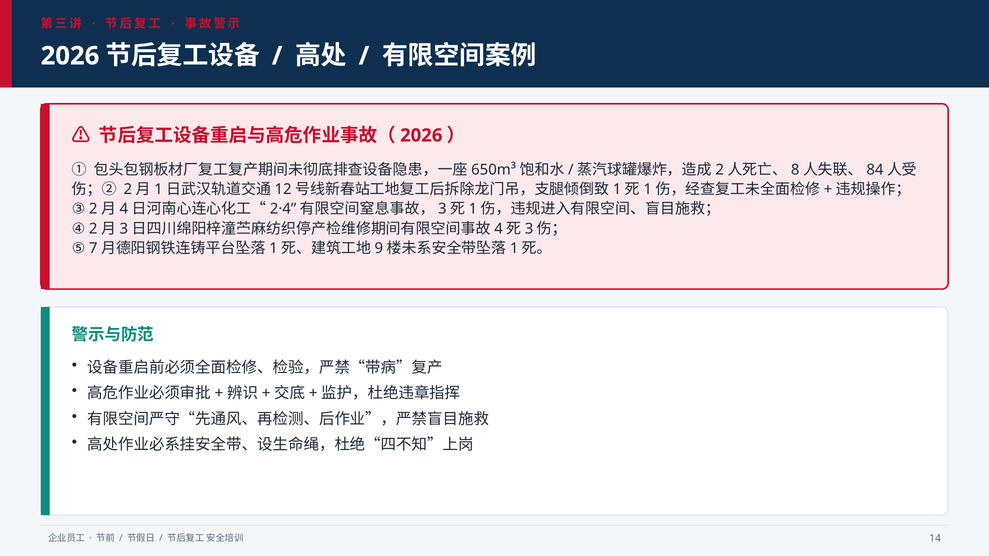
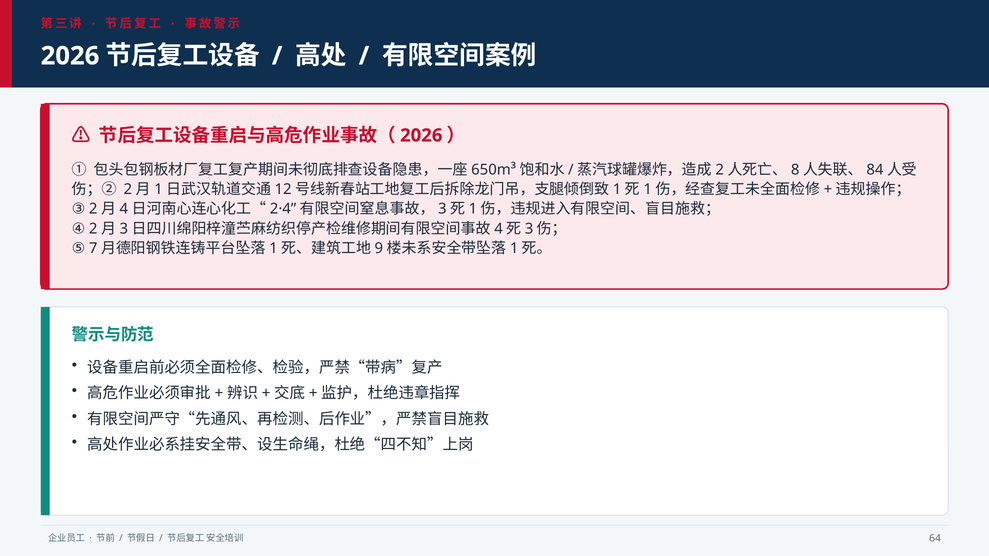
14: 14 -> 64 (935, 538)
